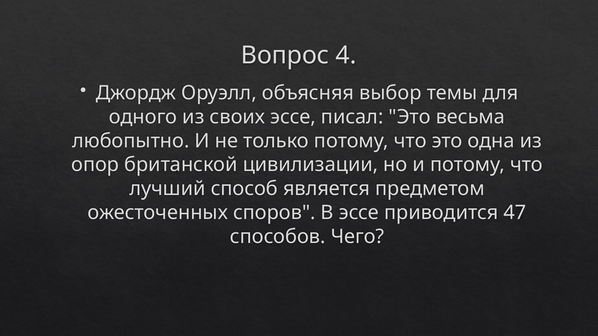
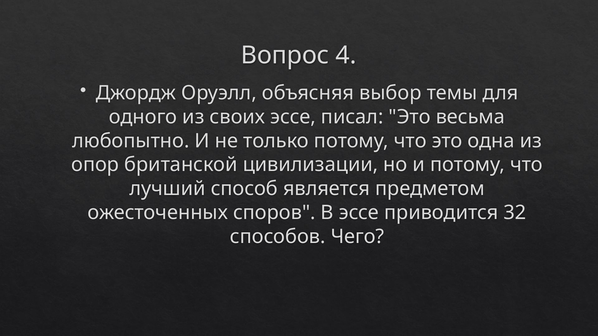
47: 47 -> 32 (515, 213)
